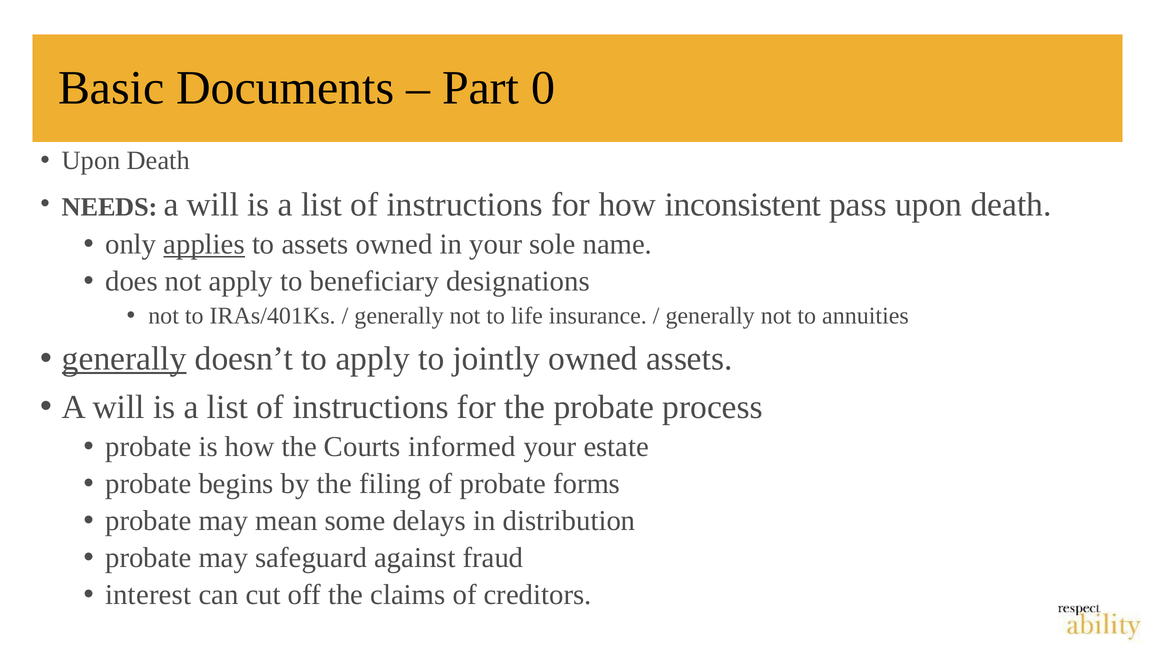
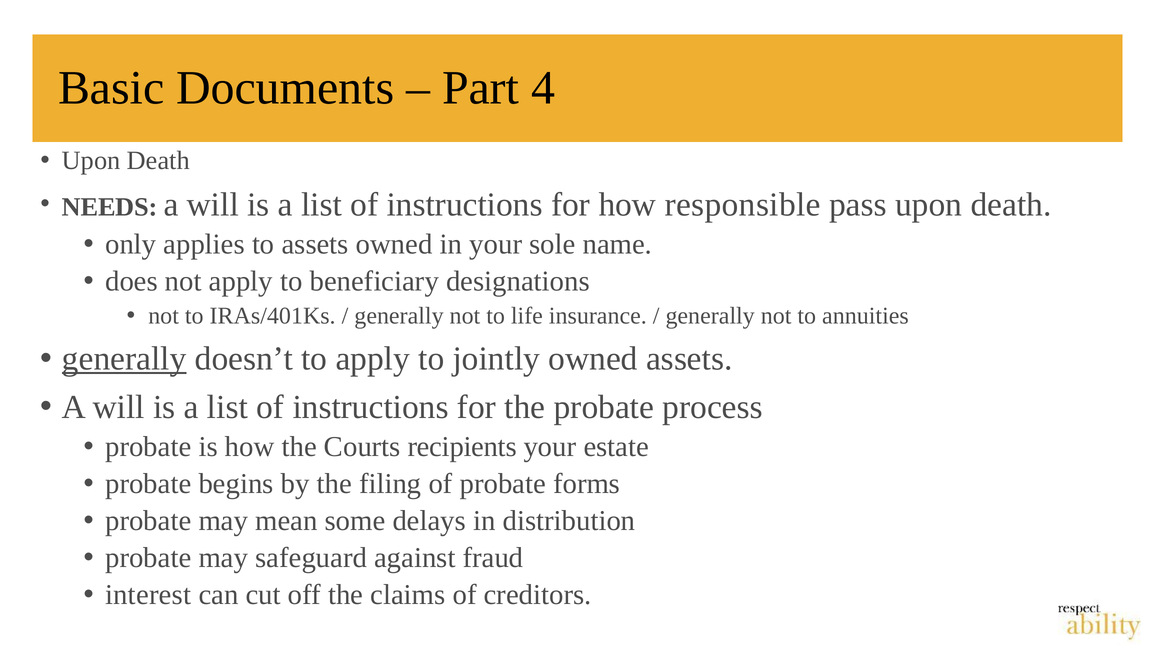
0: 0 -> 4 (543, 88)
inconsistent: inconsistent -> responsible (743, 205)
applies underline: present -> none (204, 244)
informed: informed -> recipients (462, 447)
